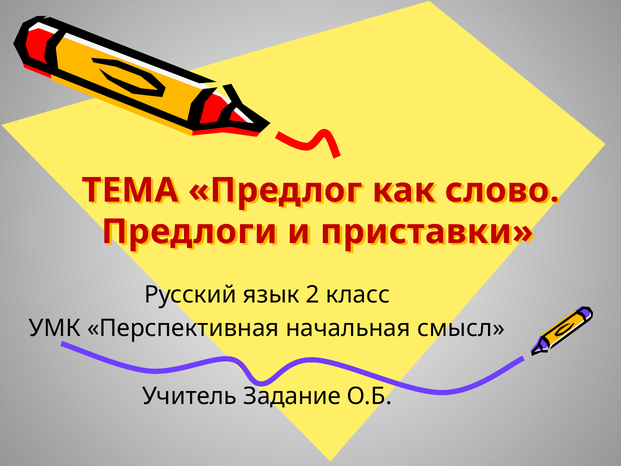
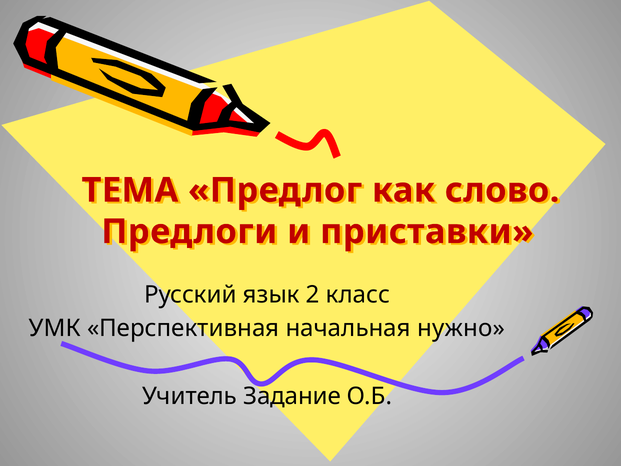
смысл: смысл -> нужно (461, 328)
